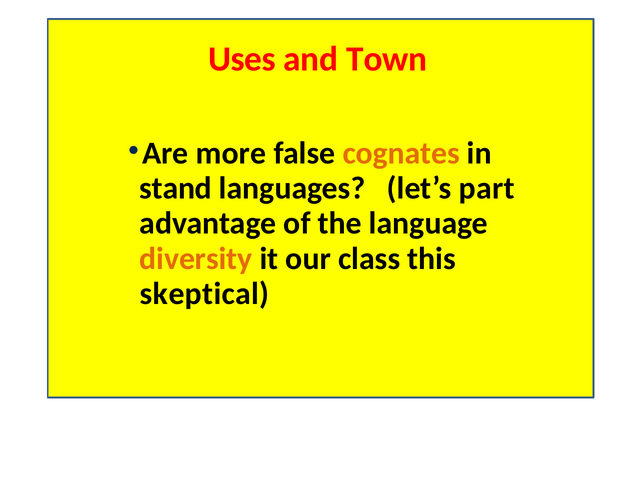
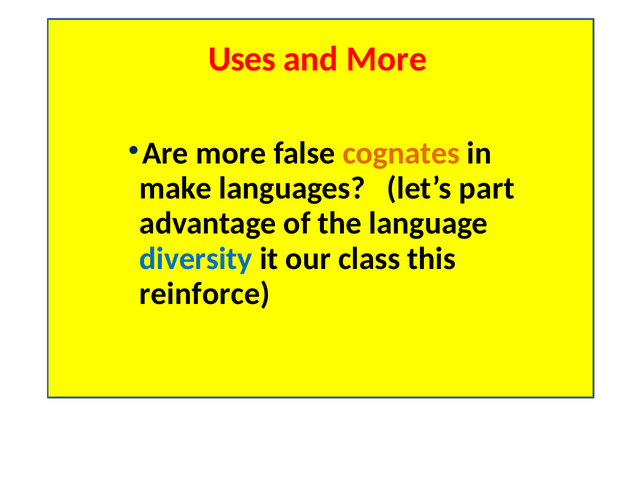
and Town: Town -> More (387, 59)
stand: stand -> make (176, 188)
diversity colour: orange -> blue (196, 259)
skeptical: skeptical -> reinforce (205, 294)
